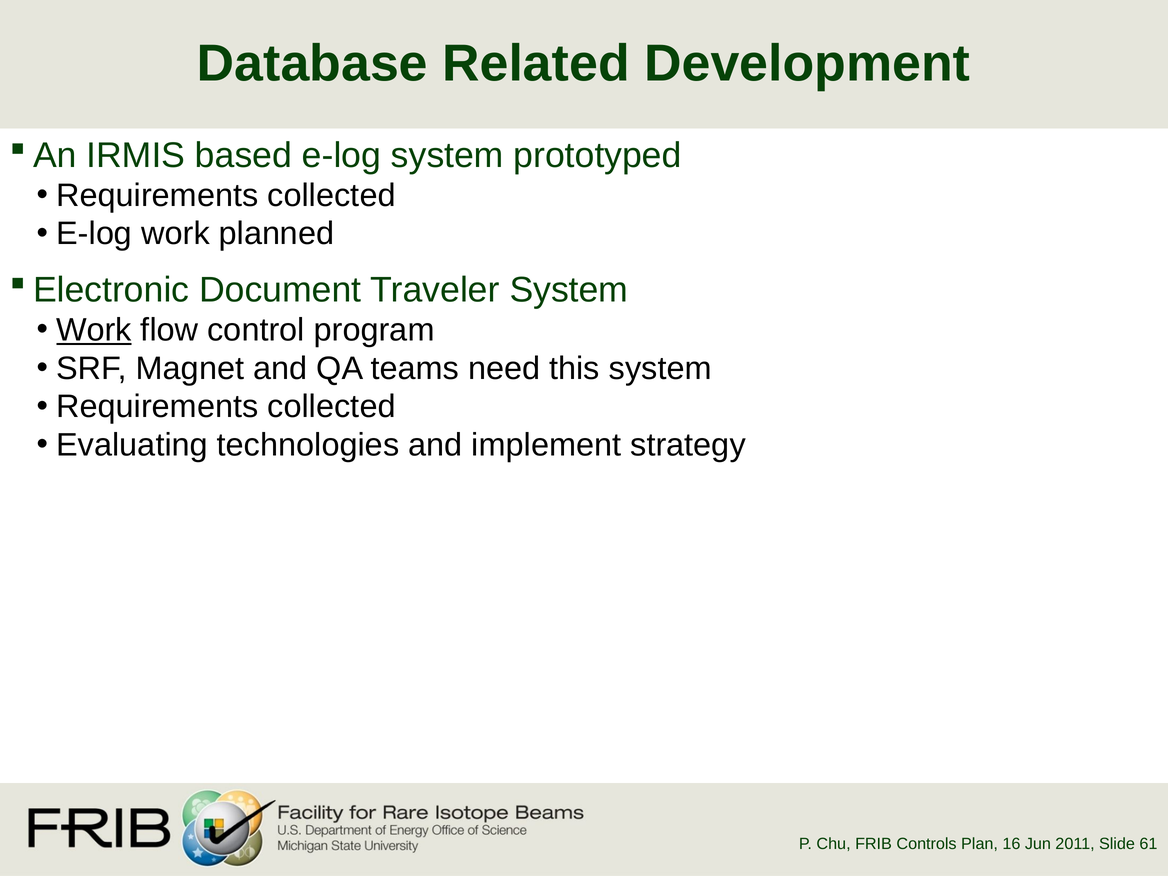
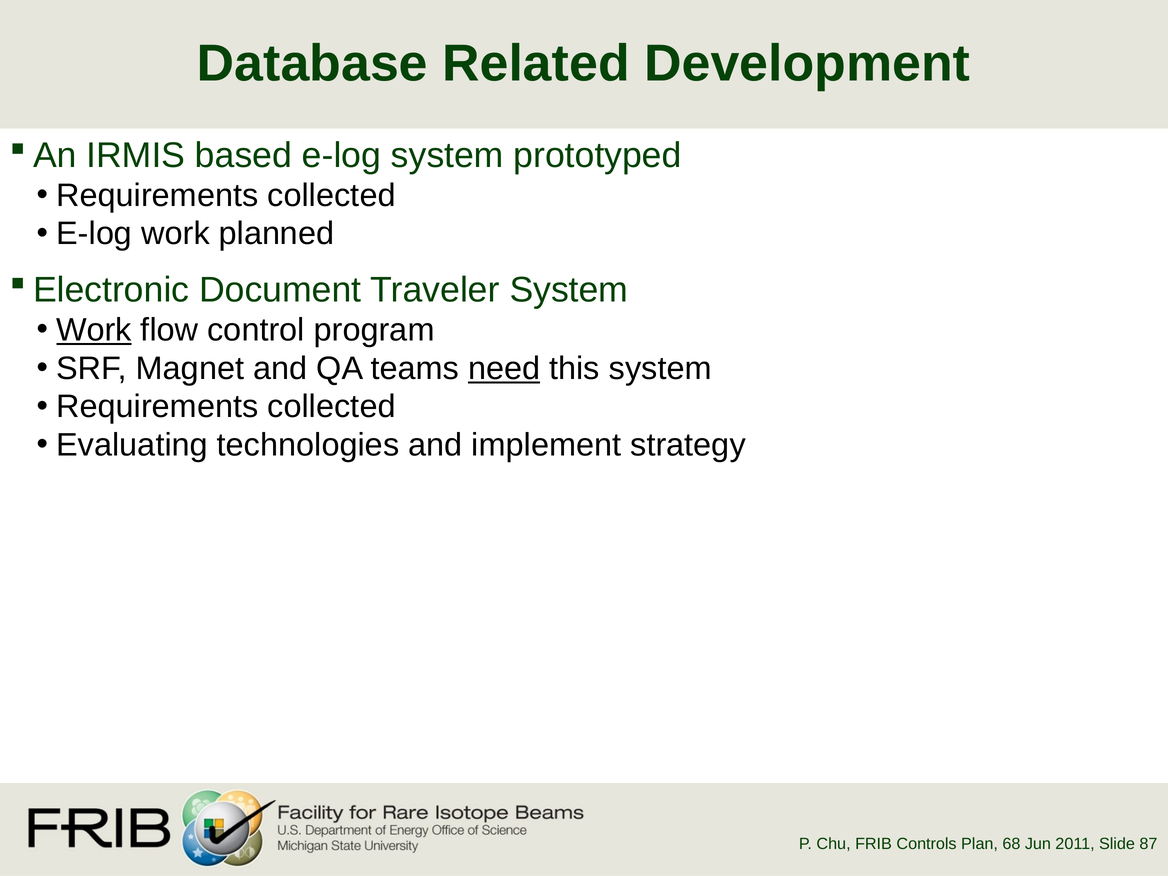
need underline: none -> present (504, 368)
16: 16 -> 68 (1011, 844)
61: 61 -> 87 (1148, 844)
